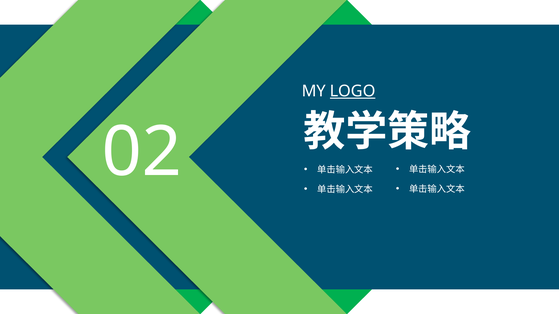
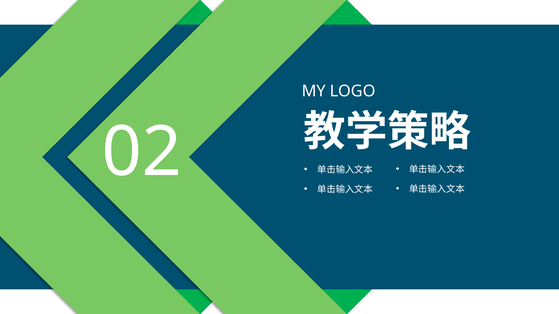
LOGO underline: present -> none (353, 91)
